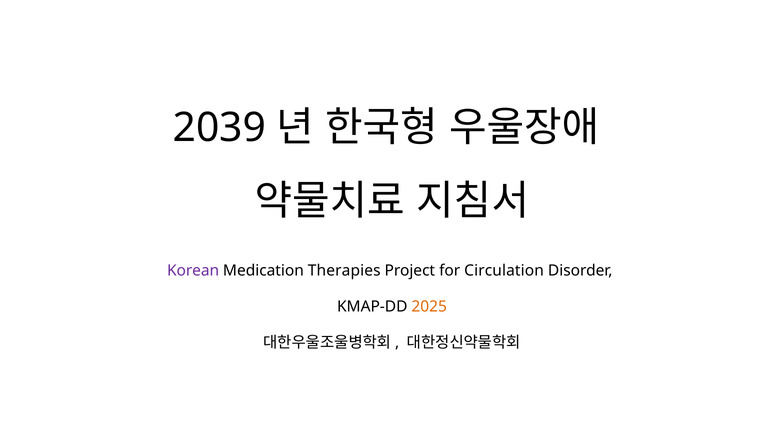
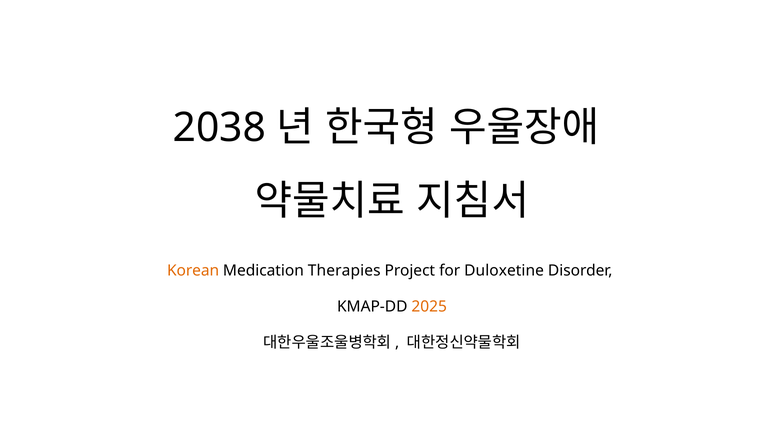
2039: 2039 -> 2038 (219, 128)
Korean colour: purple -> orange (193, 270)
Circulation: Circulation -> Duloxetine (504, 270)
